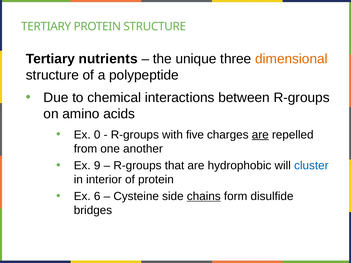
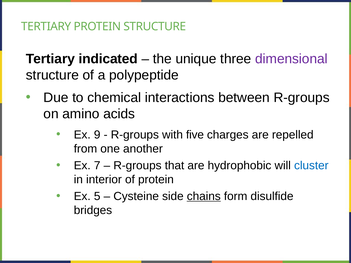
nutrients: nutrients -> indicated (108, 59)
dimensional colour: orange -> purple (291, 59)
0: 0 -> 9 (97, 135)
are underline: present -> none (260, 135)
9: 9 -> 7 (97, 166)
6: 6 -> 5 (97, 196)
